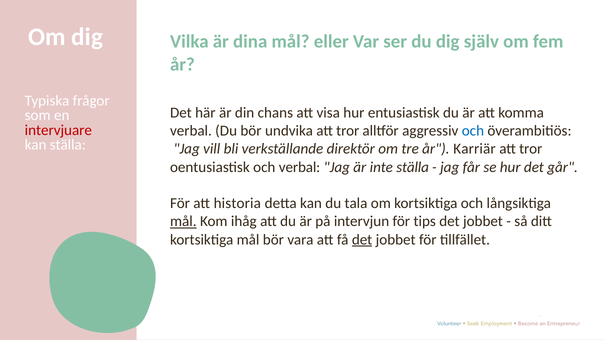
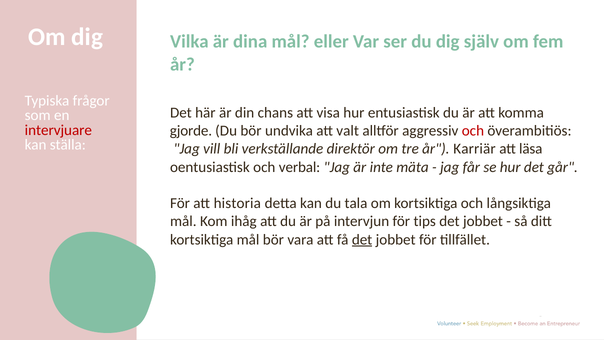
verbal: verbal -> gjorde (191, 131)
undvika att tror: tror -> valt (348, 131)
och colour: blue -> red (473, 131)
tror: tror -> läsa (531, 149)
inte ställa: ställa -> mäta (413, 167)
mål underline: present -> none (183, 221)
